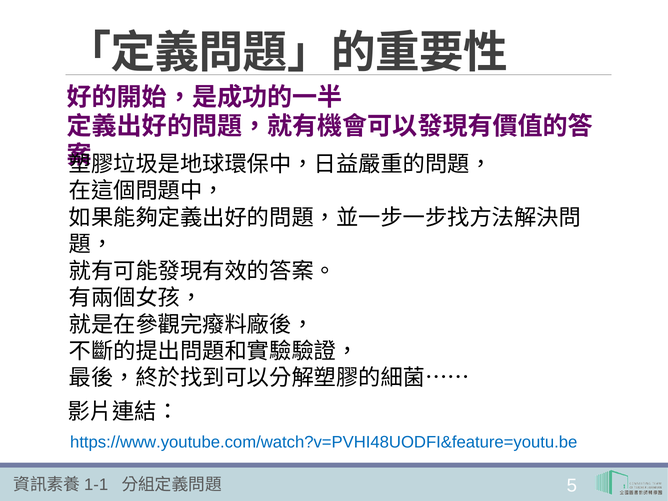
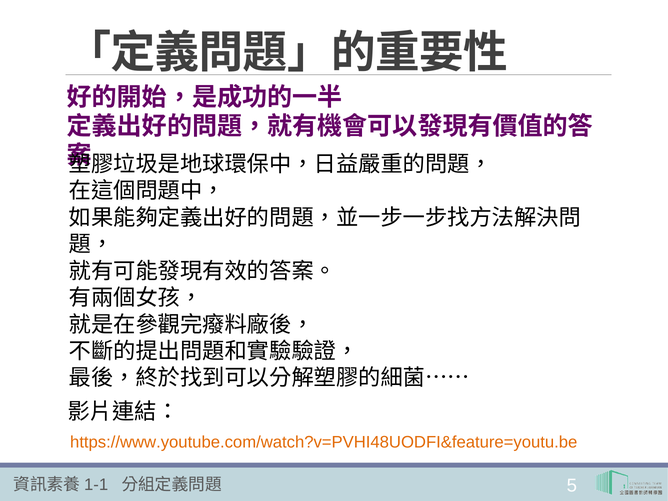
https://www.youtube.com/watch?v=PVHI48UODFI&feature=youtu.be colour: blue -> orange (324, 442)
